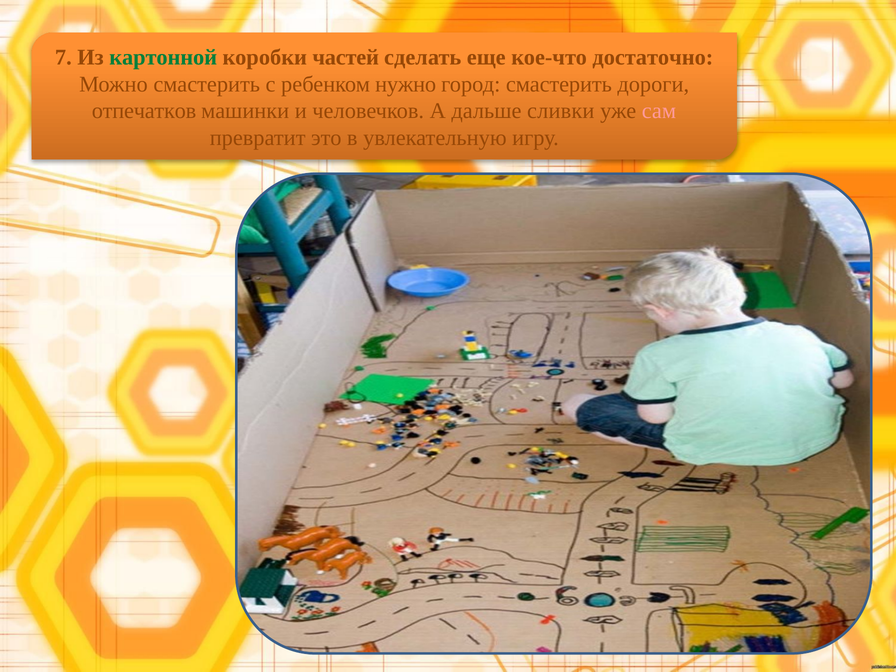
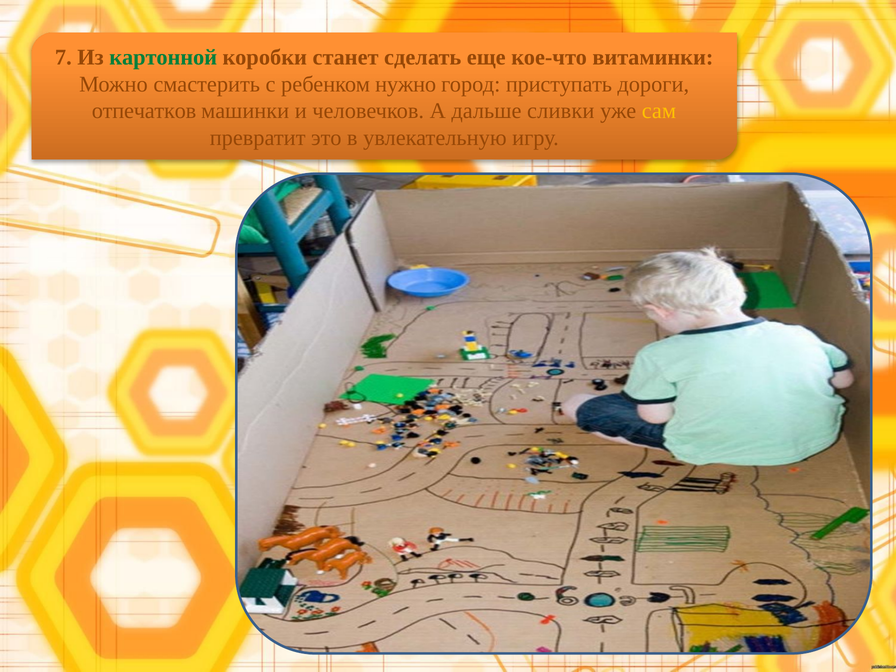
частей: частей -> станет (346, 57)
достаточно: достаточно -> витаминки (653, 57)
город смастерить: смастерить -> приступать (559, 84)
сам colour: pink -> yellow (659, 111)
